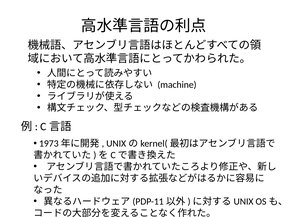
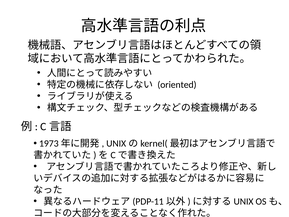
machine: machine -> oriented (177, 85)
